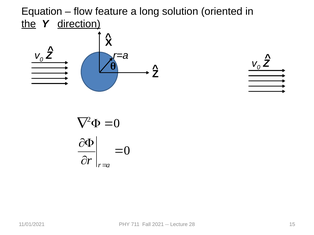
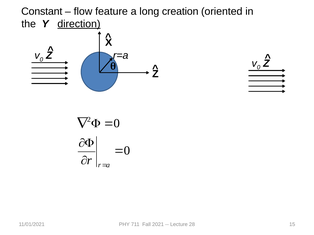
Equation: Equation -> Constant (42, 11)
solution: solution -> creation (180, 11)
the underline: present -> none (29, 24)
